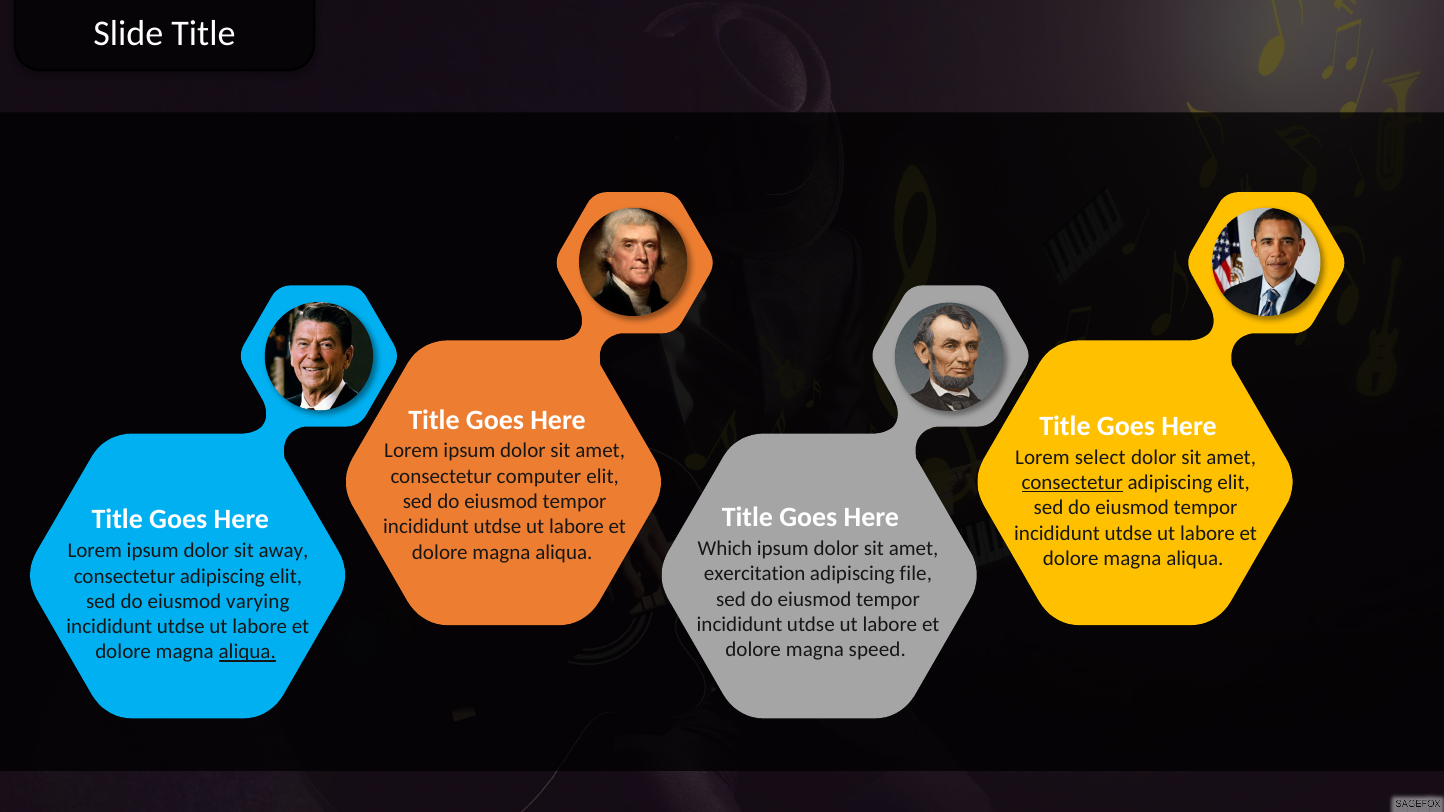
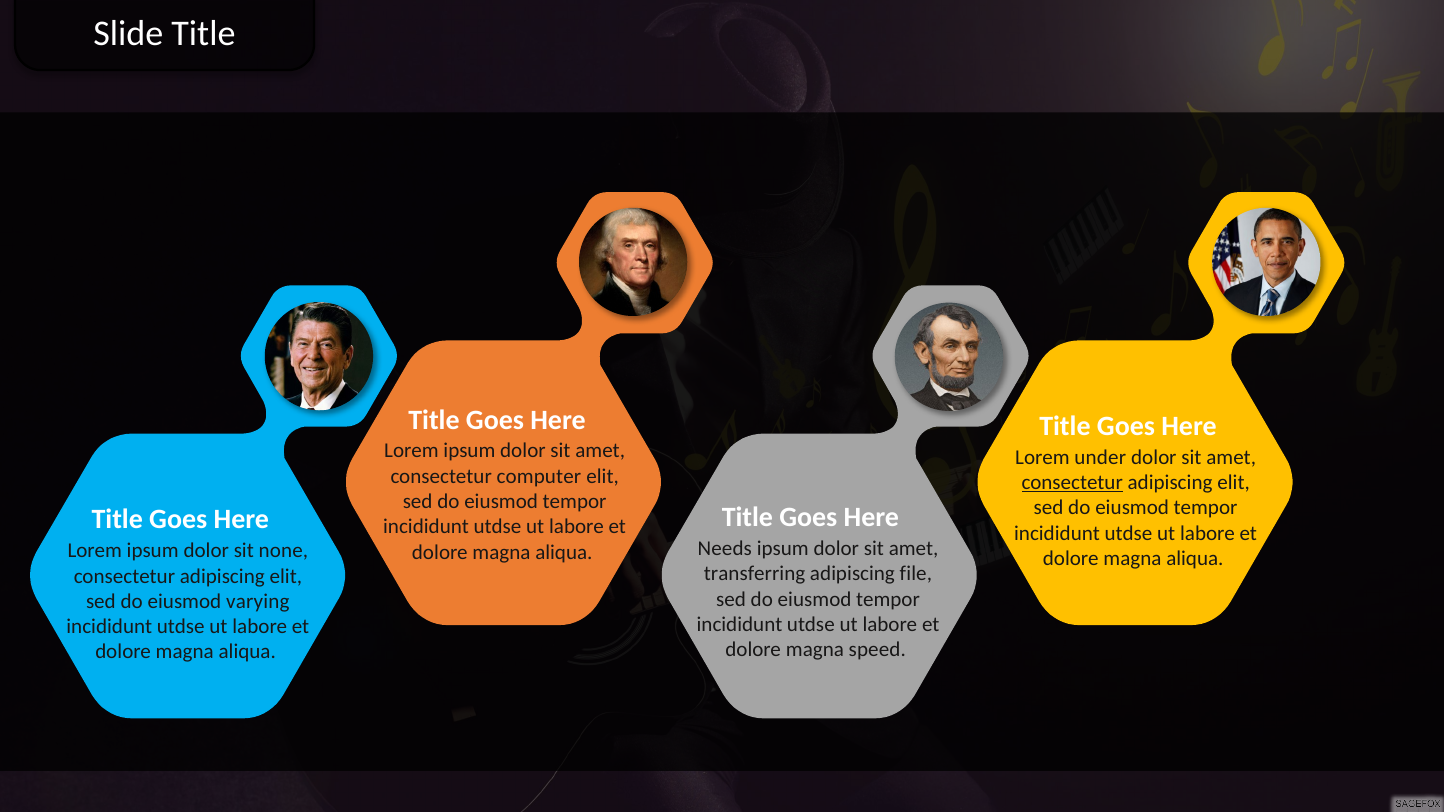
select: select -> under (1100, 457)
Which: Which -> Needs (725, 549)
away: away -> none (283, 551)
exercitation: exercitation -> transferring (755, 574)
aliqua underline: present -> none (247, 652)
